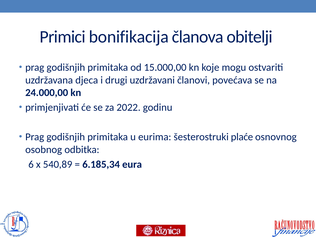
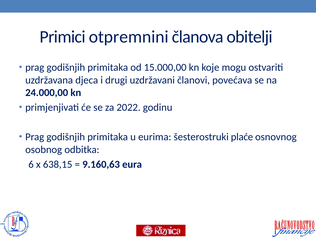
bonifikacija: bonifikacija -> otpremnini (129, 37)
540,89: 540,89 -> 638,15 (58, 164)
6.185,34: 6.185,34 -> 9.160,63 (101, 164)
